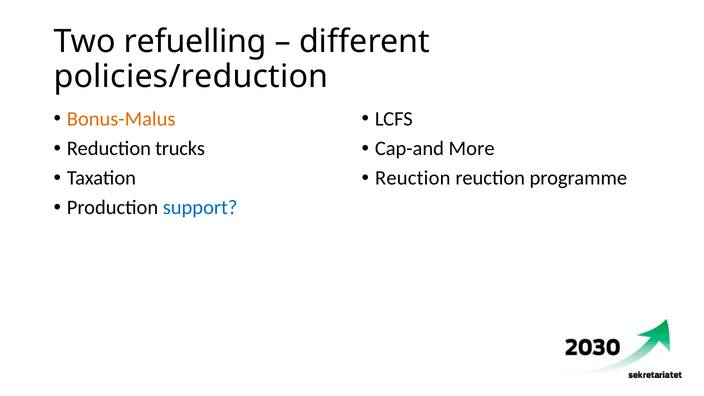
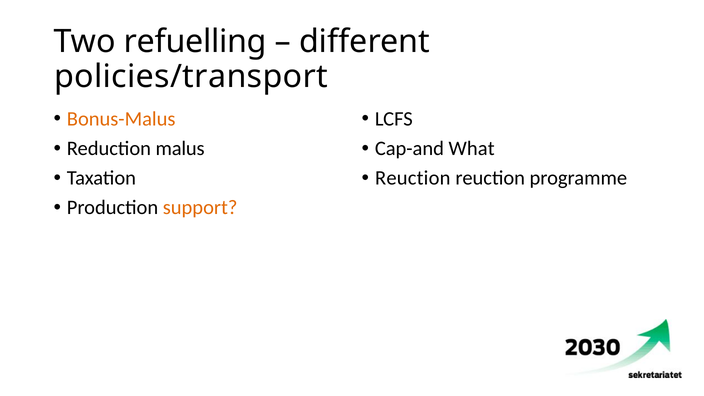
policies/reduction: policies/reduction -> policies/transport (191, 77)
trucks: trucks -> malus (180, 149)
More: More -> What (472, 149)
support colour: blue -> orange (200, 208)
